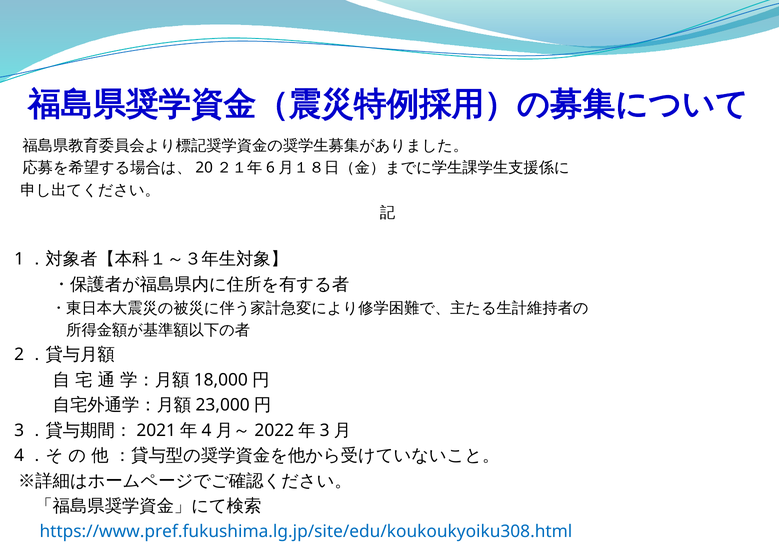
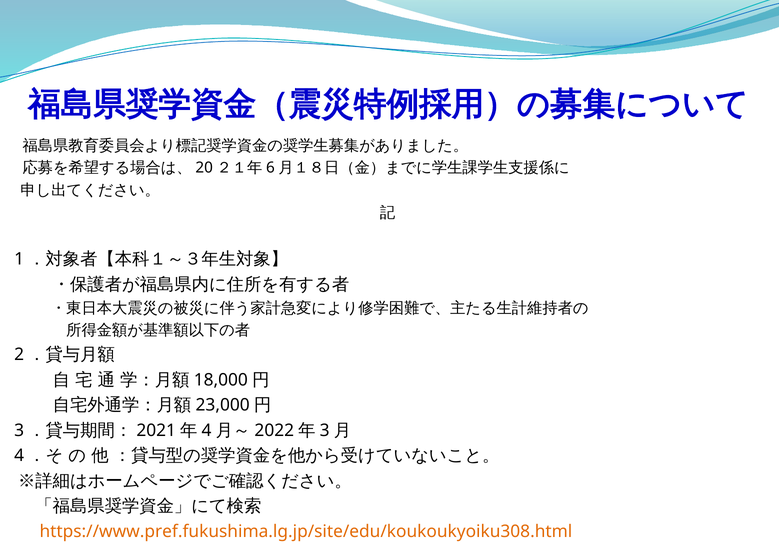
https://www.pref.fukushima.lg.jp/site/edu/koukoukyoiku308.html colour: blue -> orange (306, 531)
